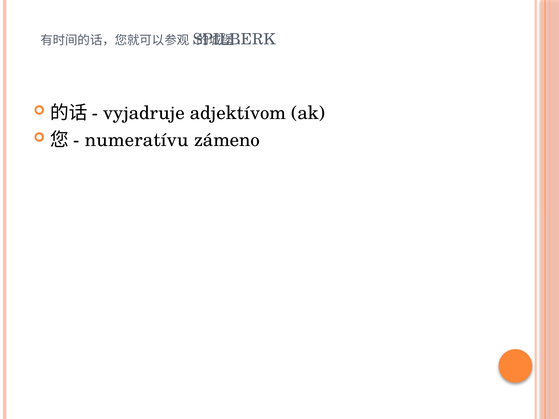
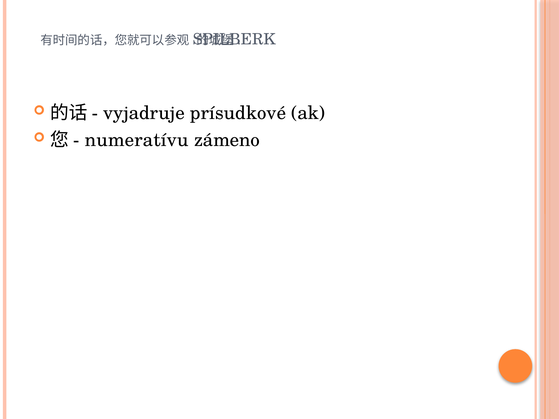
adjektívom: adjektívom -> prísudkové (238, 113)
